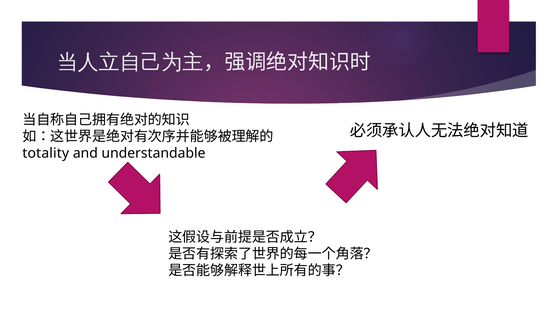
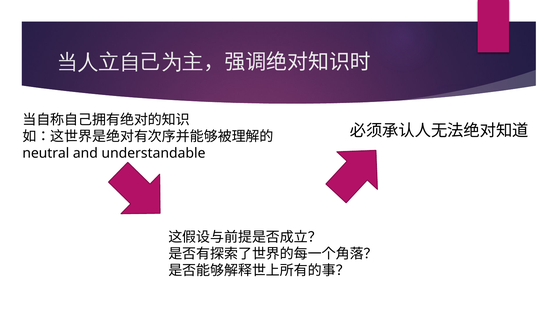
totality: totality -> neutral (46, 153)
